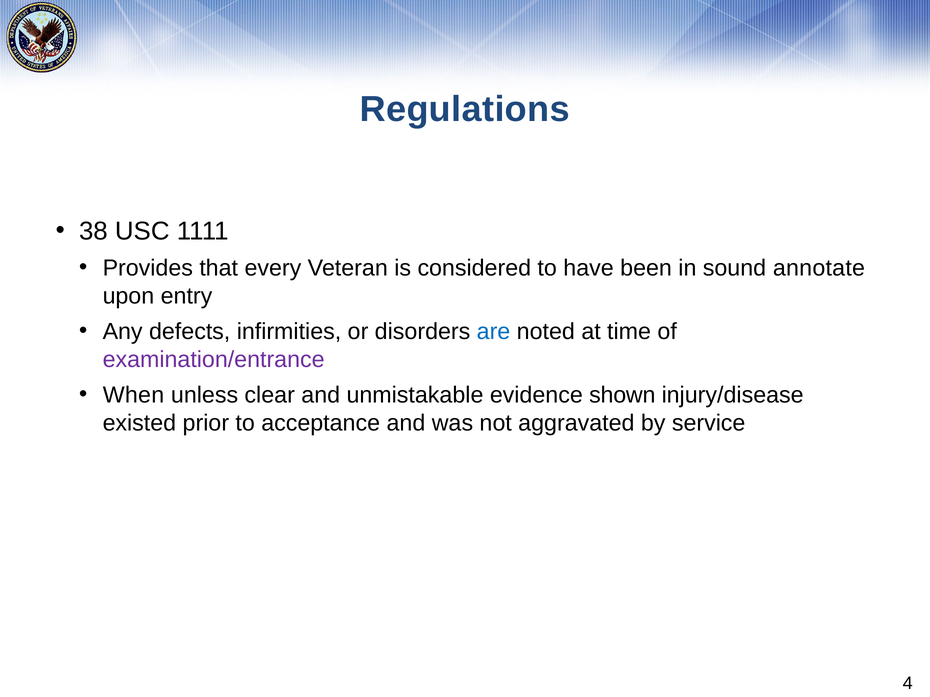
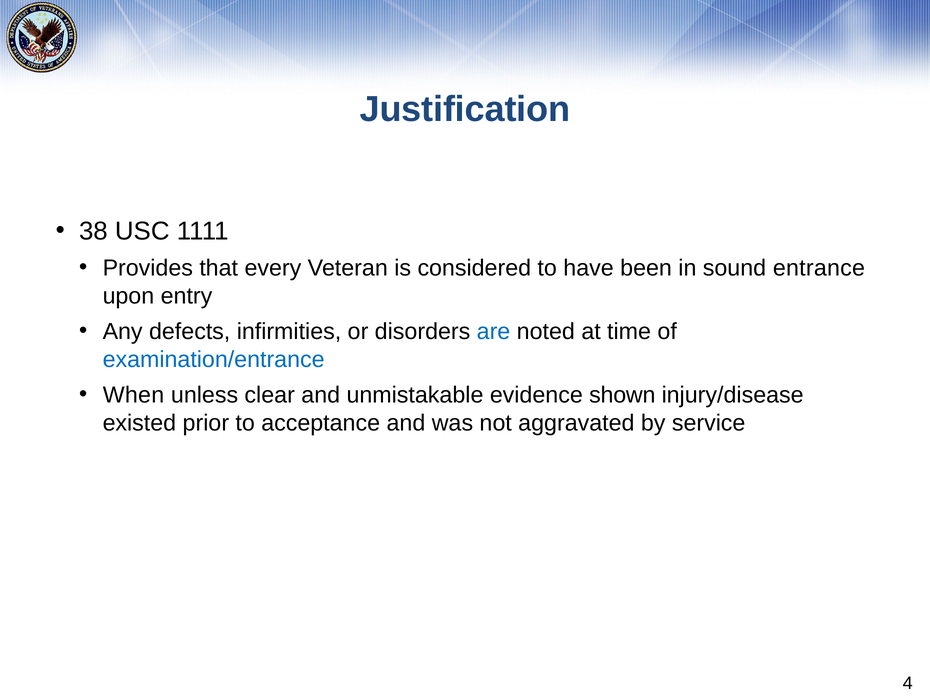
Regulations: Regulations -> Justification (465, 110)
annotate: annotate -> entrance (819, 268)
examination/entrance colour: purple -> blue (214, 360)
